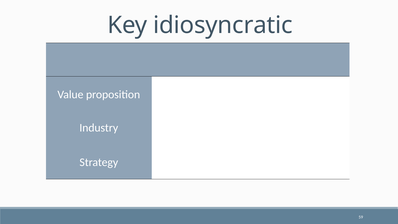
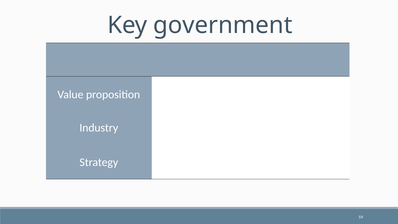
idiosyncratic: idiosyncratic -> government (223, 25)
